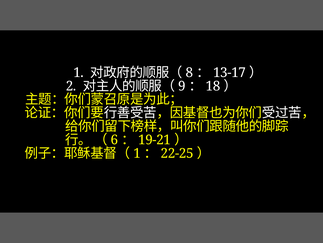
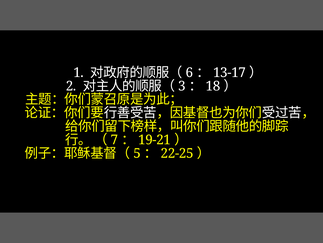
8: 8 -> 6 (189, 72)
9: 9 -> 3 (182, 86)
6: 6 -> 7 (114, 139)
1: 1 -> 5 (137, 153)
